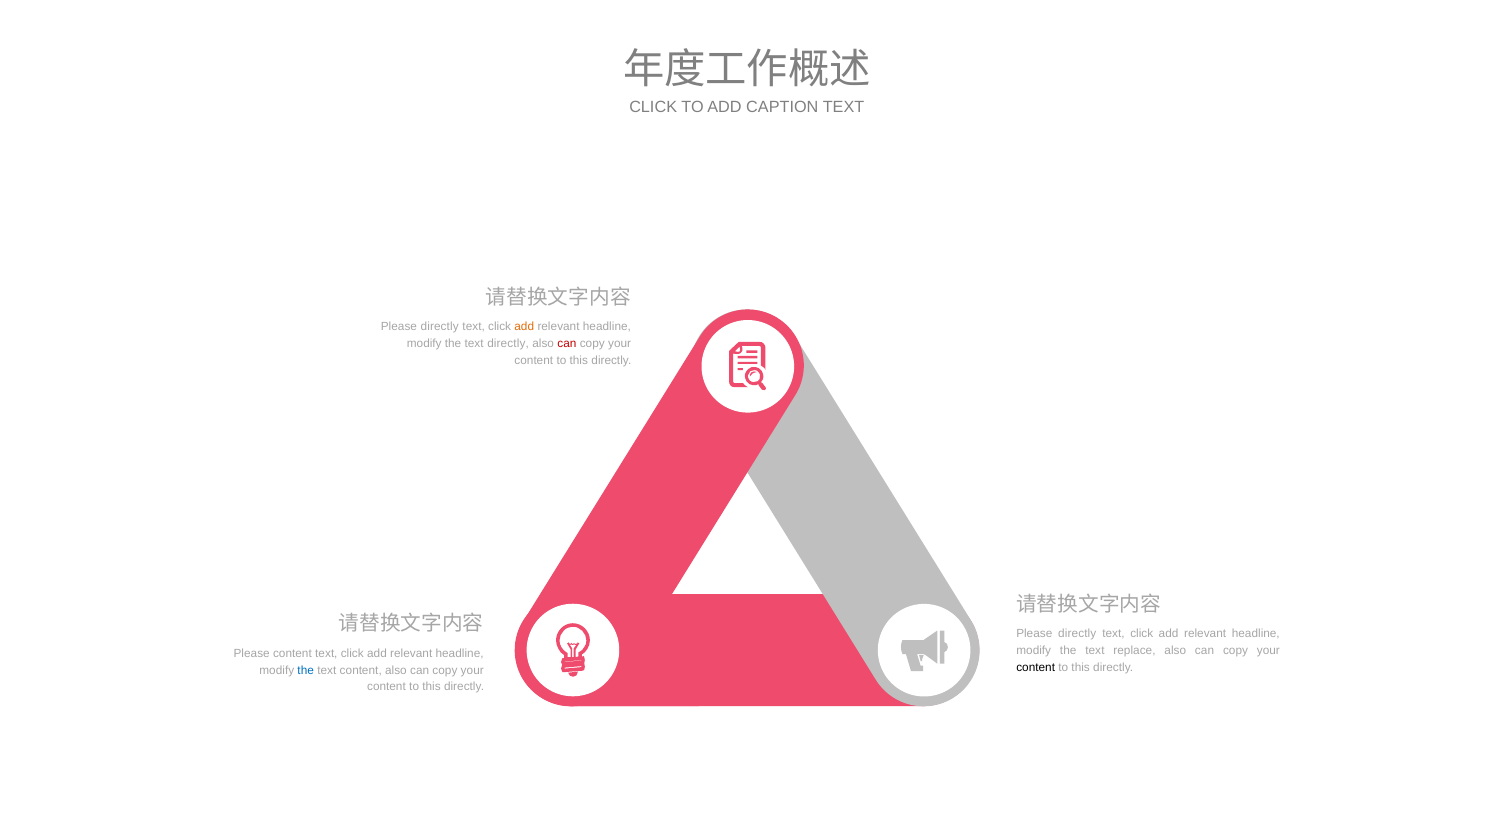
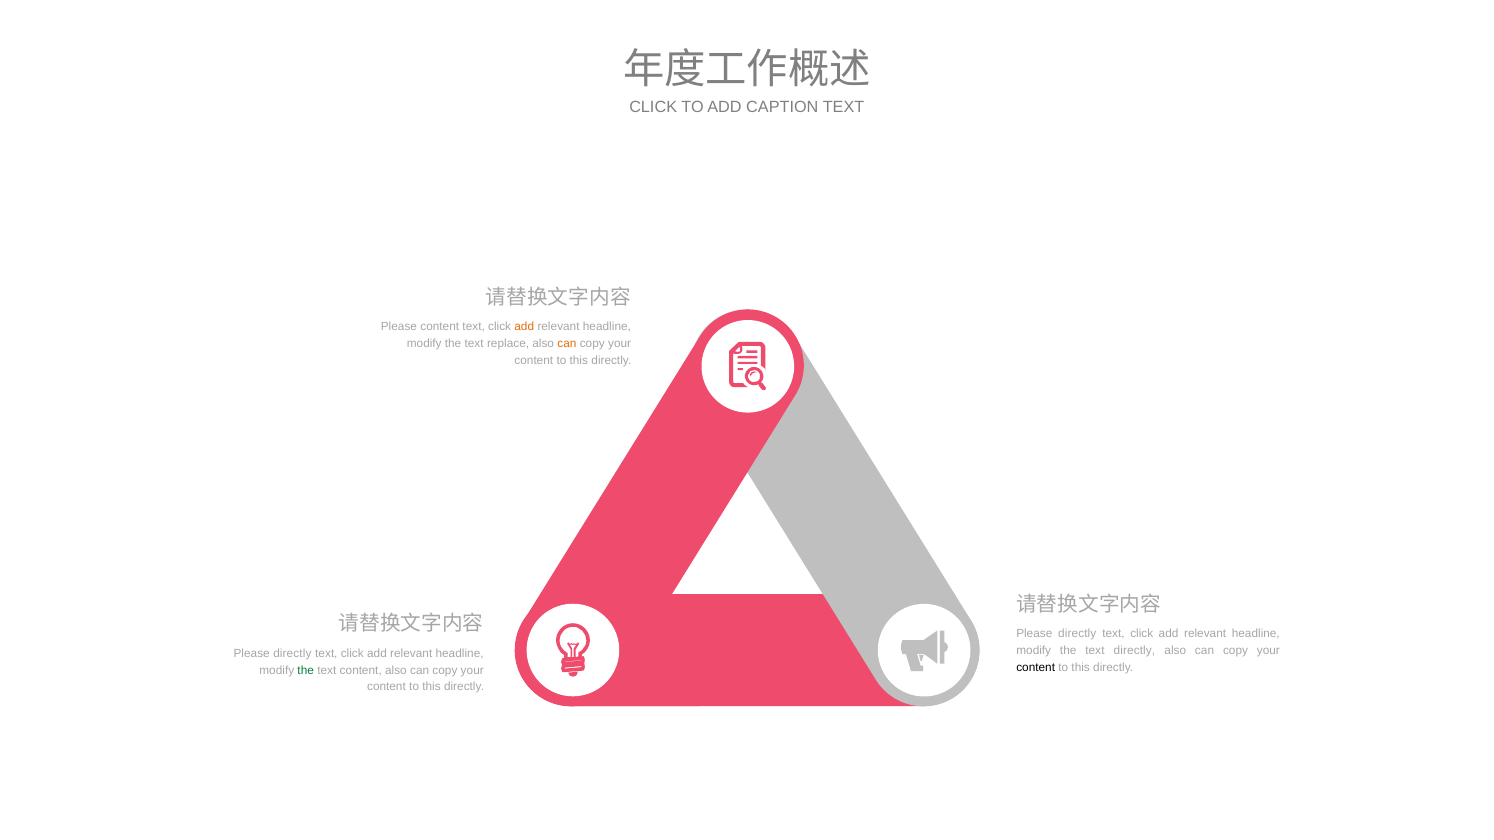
directly: directly -> content (440, 327)
text directly: directly -> replace (508, 344)
can colour: red -> orange (567, 344)
text replace: replace -> directly (1134, 651)
content: content -> directly (292, 653)
the colour: blue -> green (306, 670)
